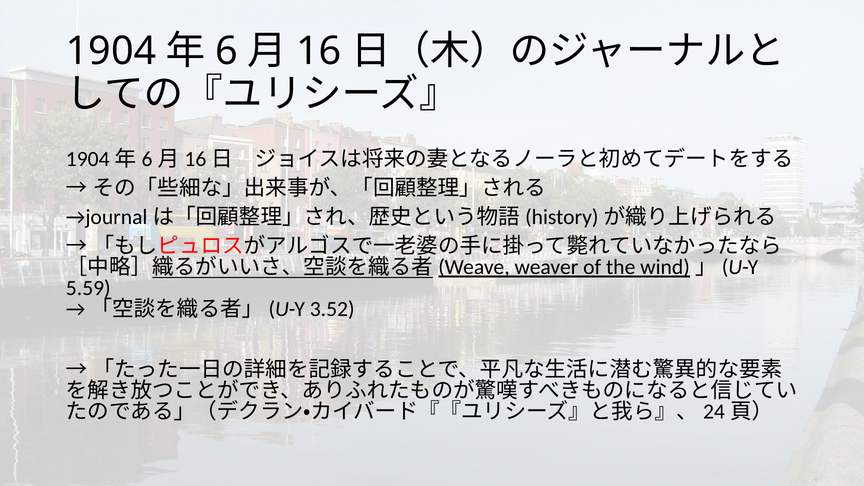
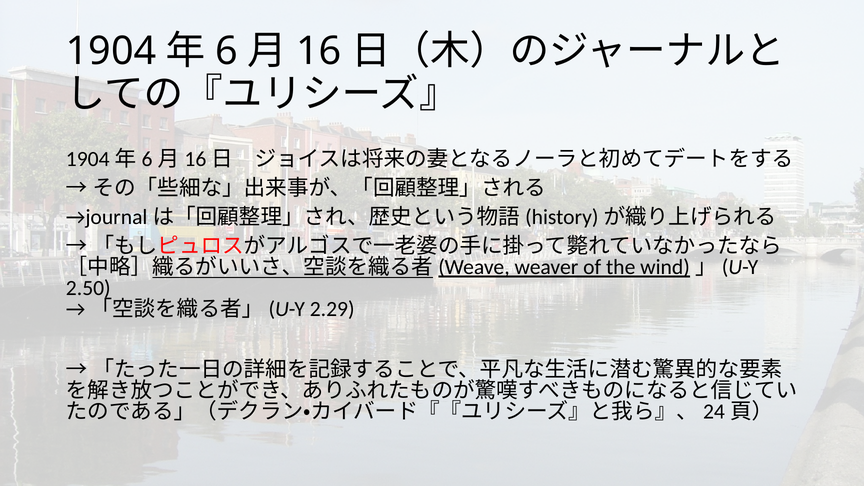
5.59: 5.59 -> 2.50 (88, 288)
3.52: 3.52 -> 2.29 (332, 309)
